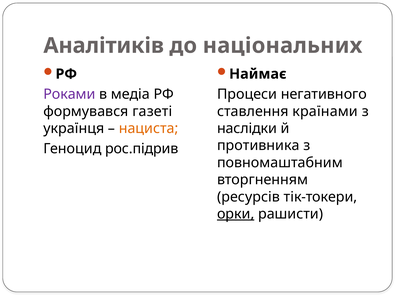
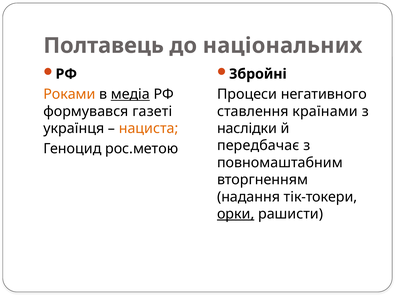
Аналітиків: Аналітиків -> Полтавець (104, 46)
Наймає: Наймає -> Збройні (258, 74)
Роками colour: purple -> orange (69, 94)
медіа underline: none -> present (130, 94)
противника: противника -> передбачає (258, 146)
рос.підрив: рос.підрив -> рос.метою (142, 149)
ресурсів: ресурсів -> надання (249, 197)
